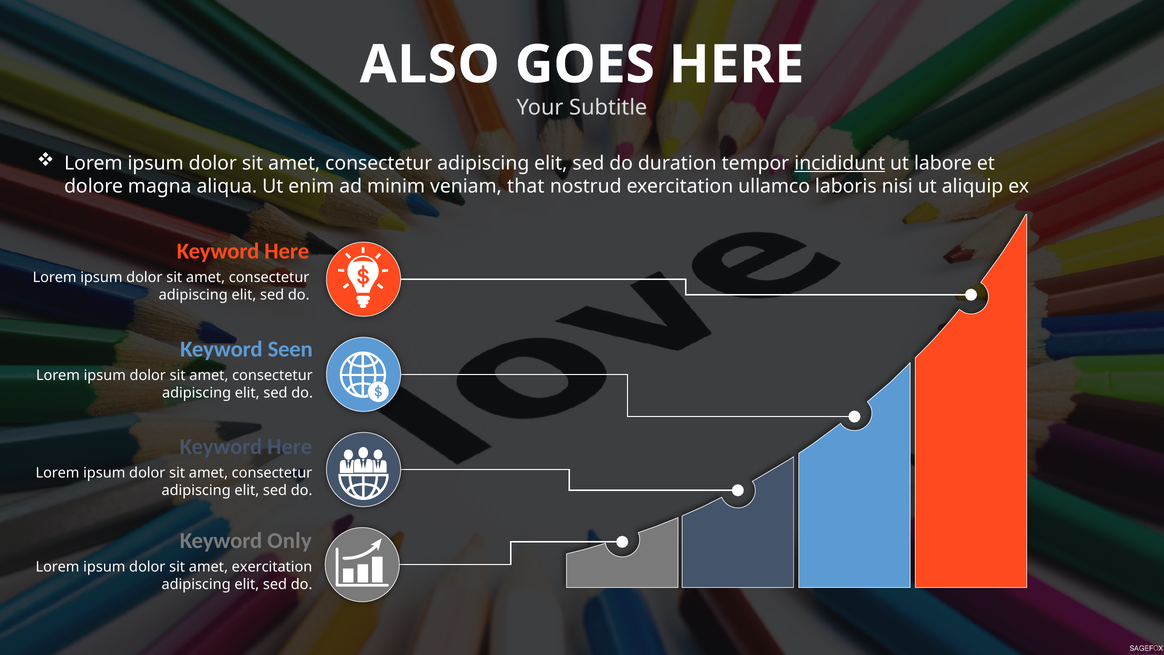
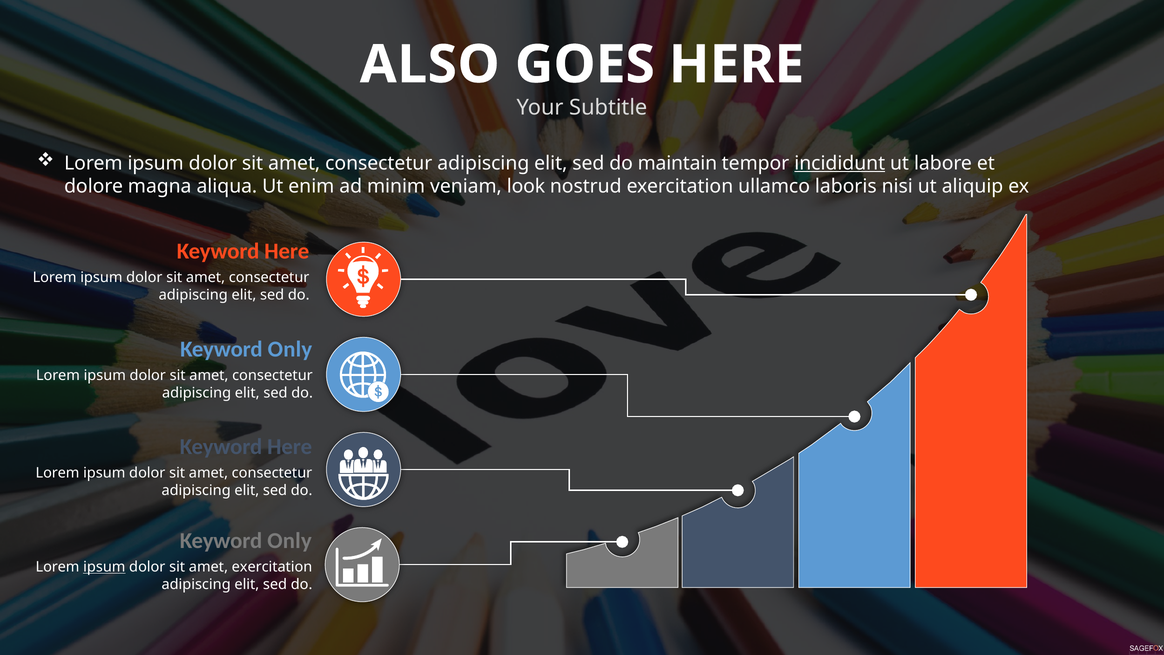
duration: duration -> maintain (677, 163)
that: that -> look (526, 186)
Seen: Seen -> Only (290, 349)
ipsum underline: none -> present (104, 567)
